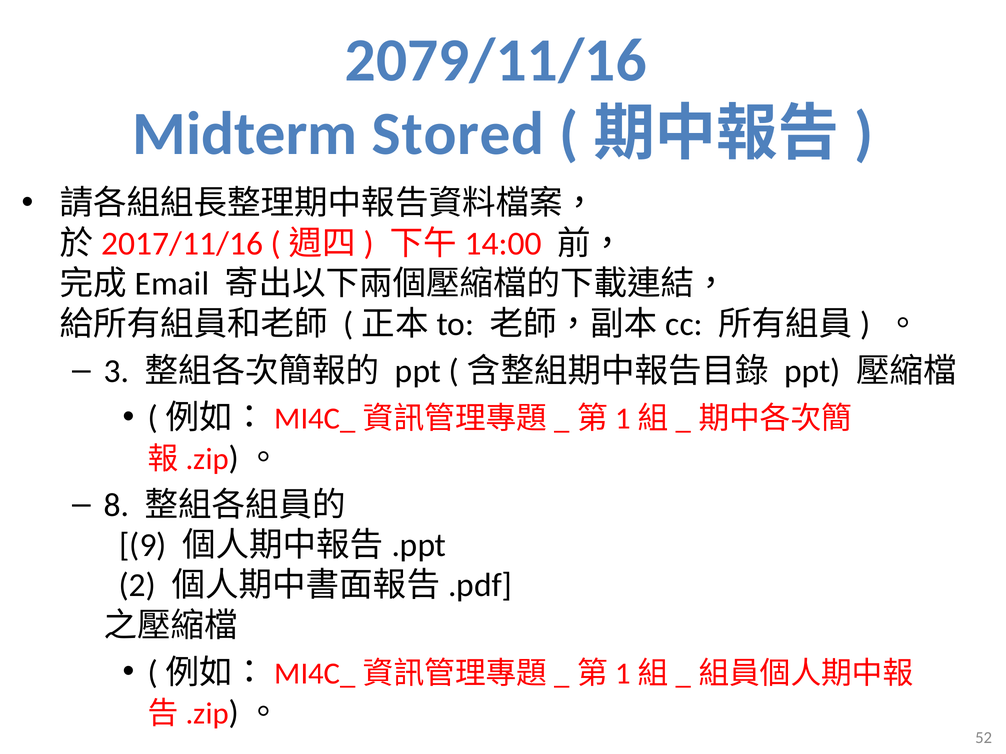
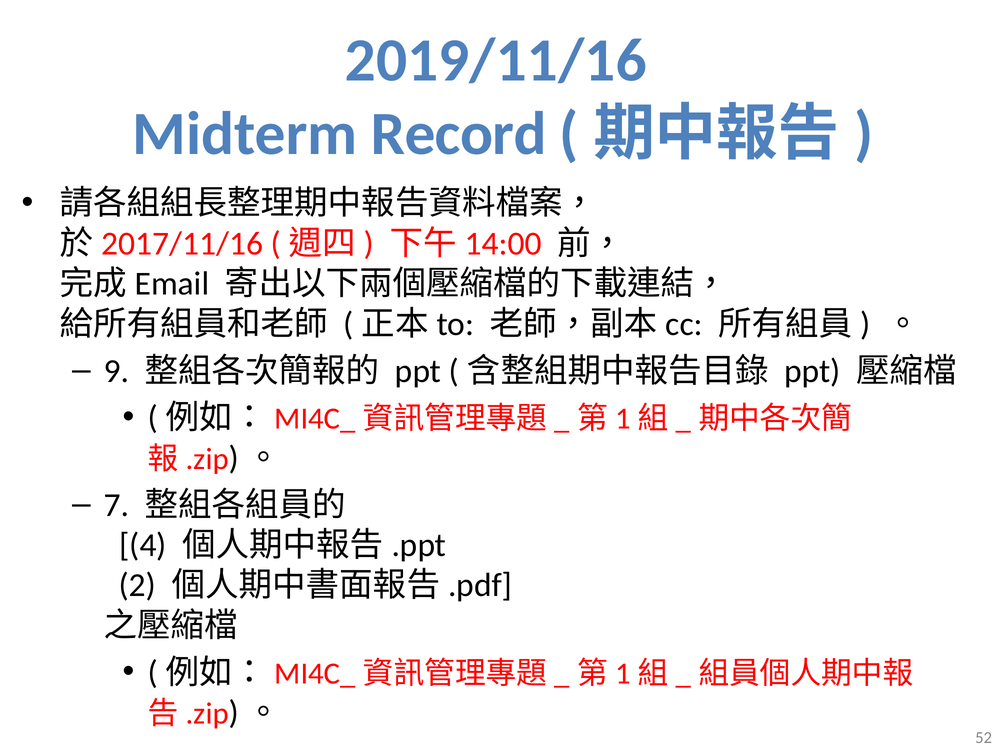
2079/11/16: 2079/11/16 -> 2019/11/16 (496, 61)
Stored: Stored -> Record (459, 134)
3: 3 -> 9 (116, 371)
8: 8 -> 7 (116, 505)
9: 9 -> 4 (143, 546)
